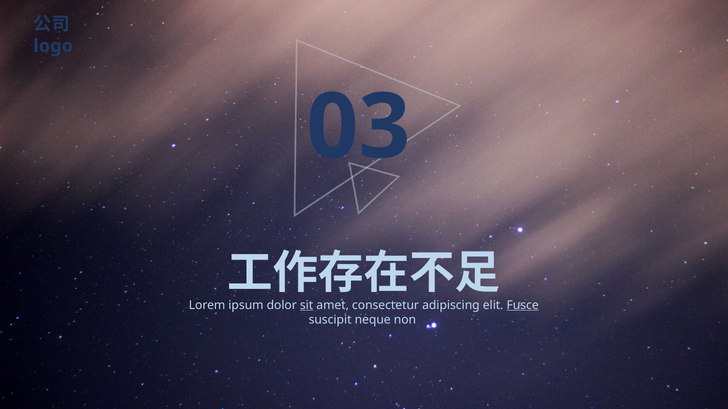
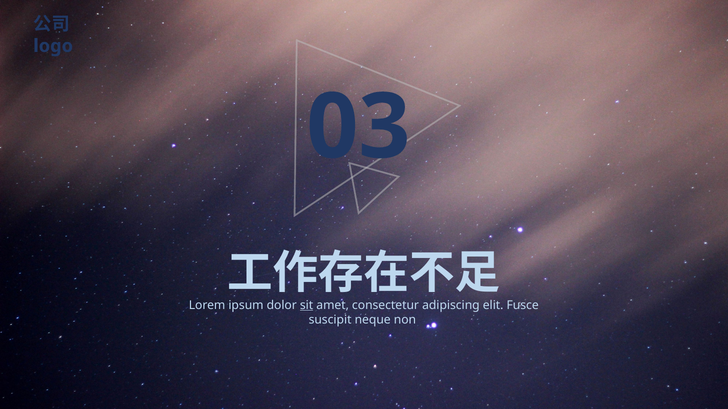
Fusce underline: present -> none (523, 305)
